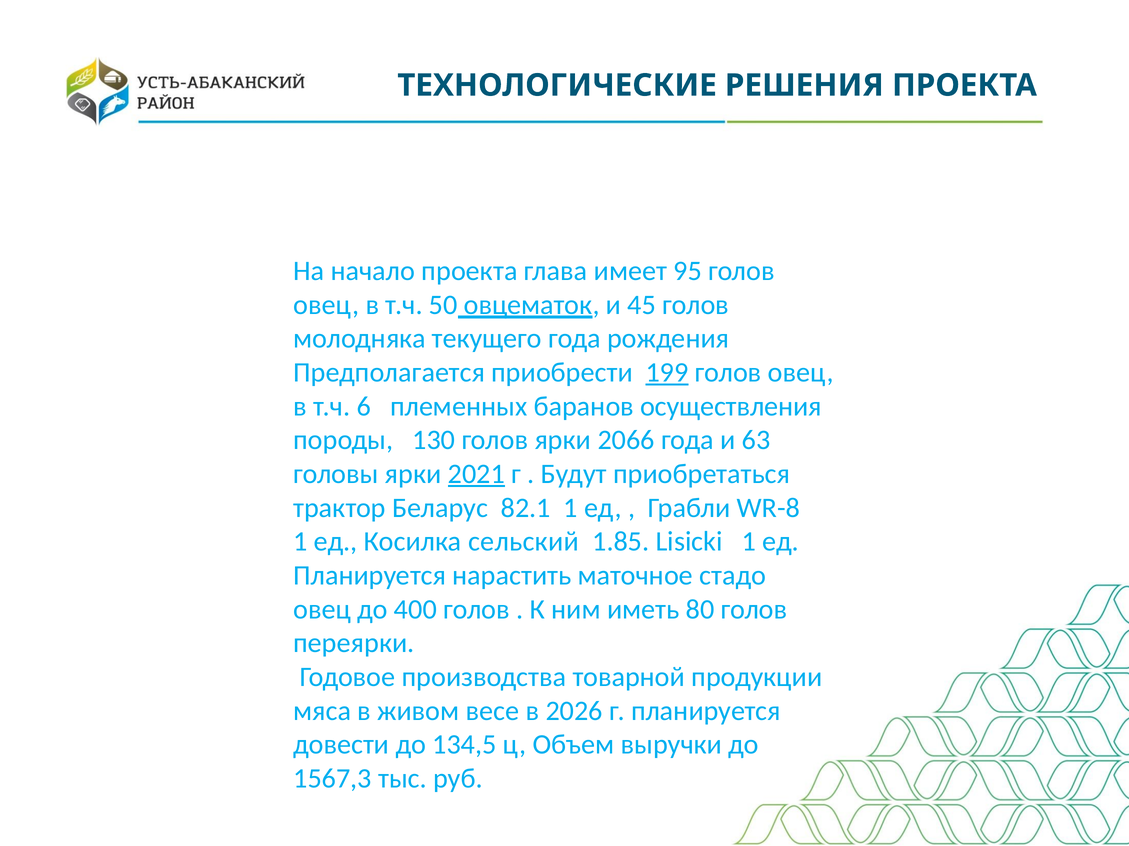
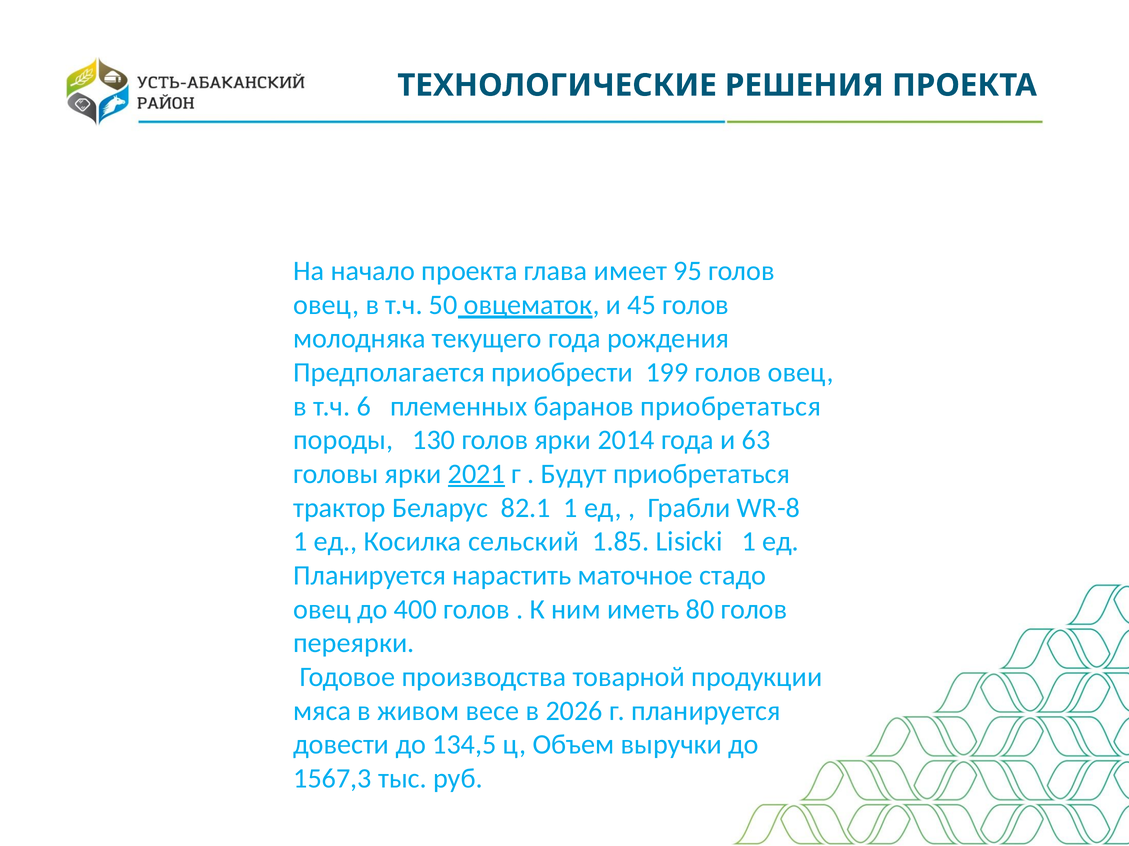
199 underline: present -> none (667, 373)
баранов осуществления: осуществления -> приобретаться (731, 407)
2066: 2066 -> 2014 (626, 440)
